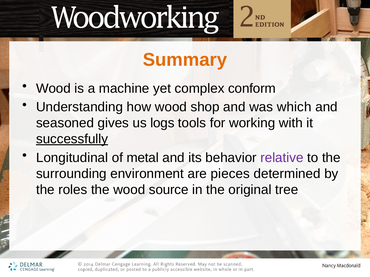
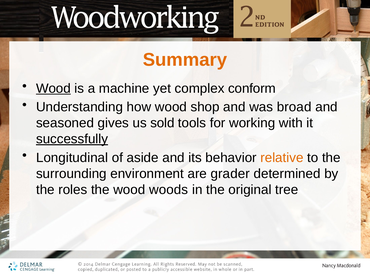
Wood underline: none -> present (53, 89)
which: which -> broad (294, 107)
logs: logs -> sold (162, 123)
metal: metal -> aside (143, 158)
relative colour: purple -> orange (282, 158)
pieces: pieces -> grader (230, 174)
source: source -> woods (169, 190)
